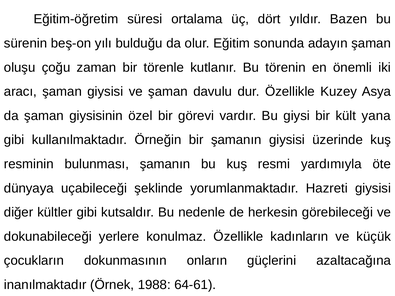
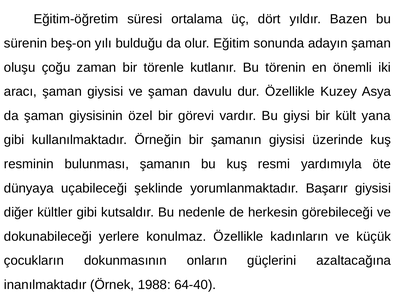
Hazreti: Hazreti -> Başarır (327, 188)
64-61: 64-61 -> 64-40 (195, 285)
